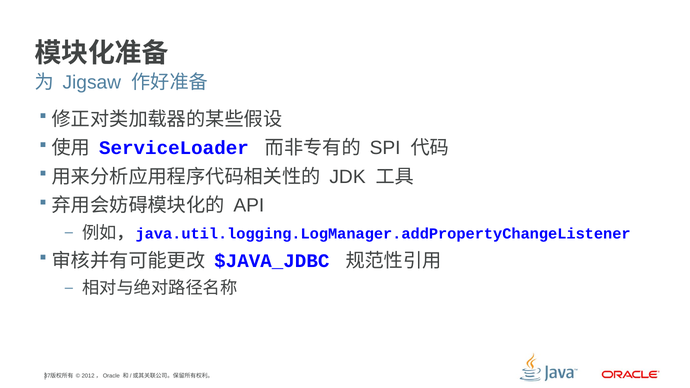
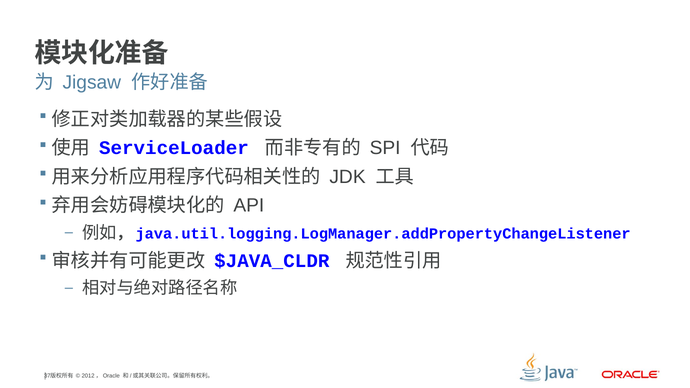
$JAVA_JDBC: $JAVA_JDBC -> $JAVA_CLDR (272, 261)
